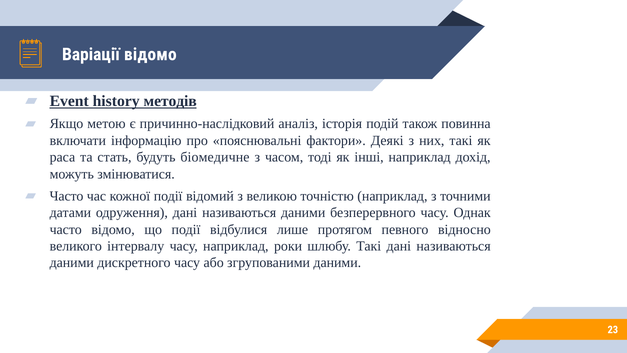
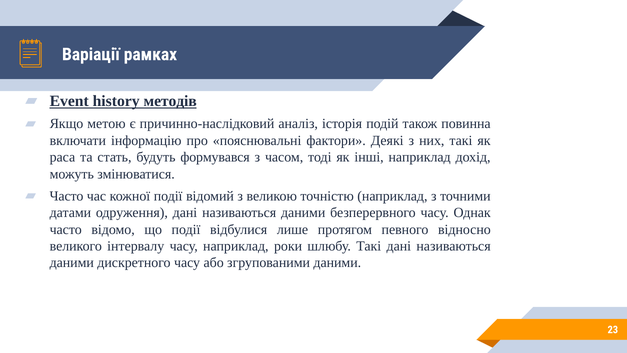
Варіації відомо: відомо -> рамках (150, 54)
біомедичне: біомедичне -> формувався (215, 157)
